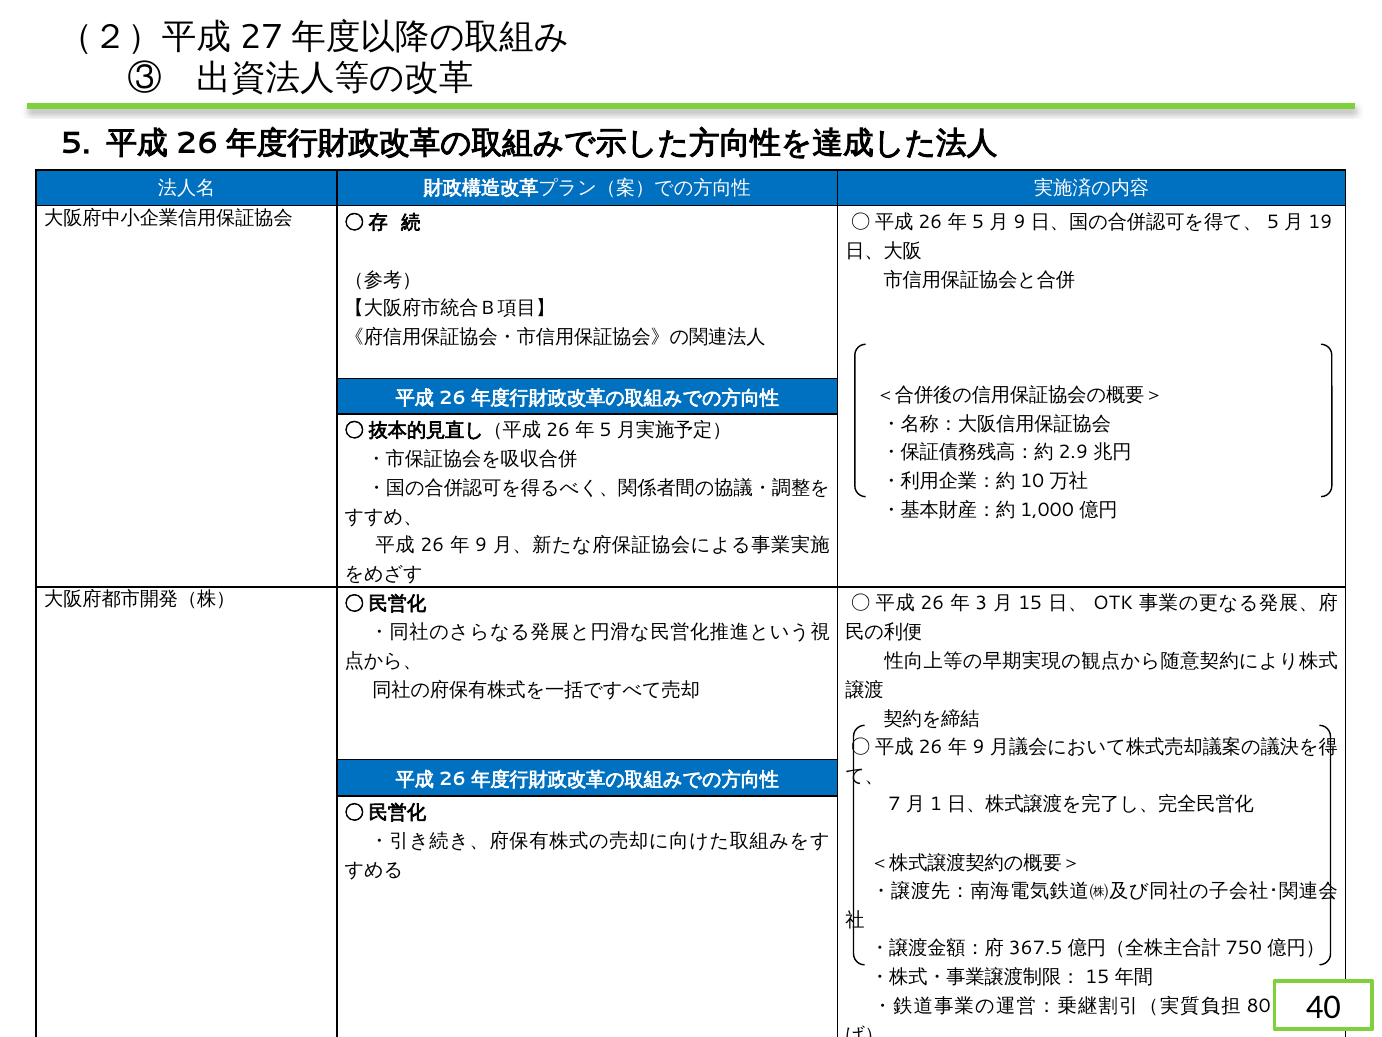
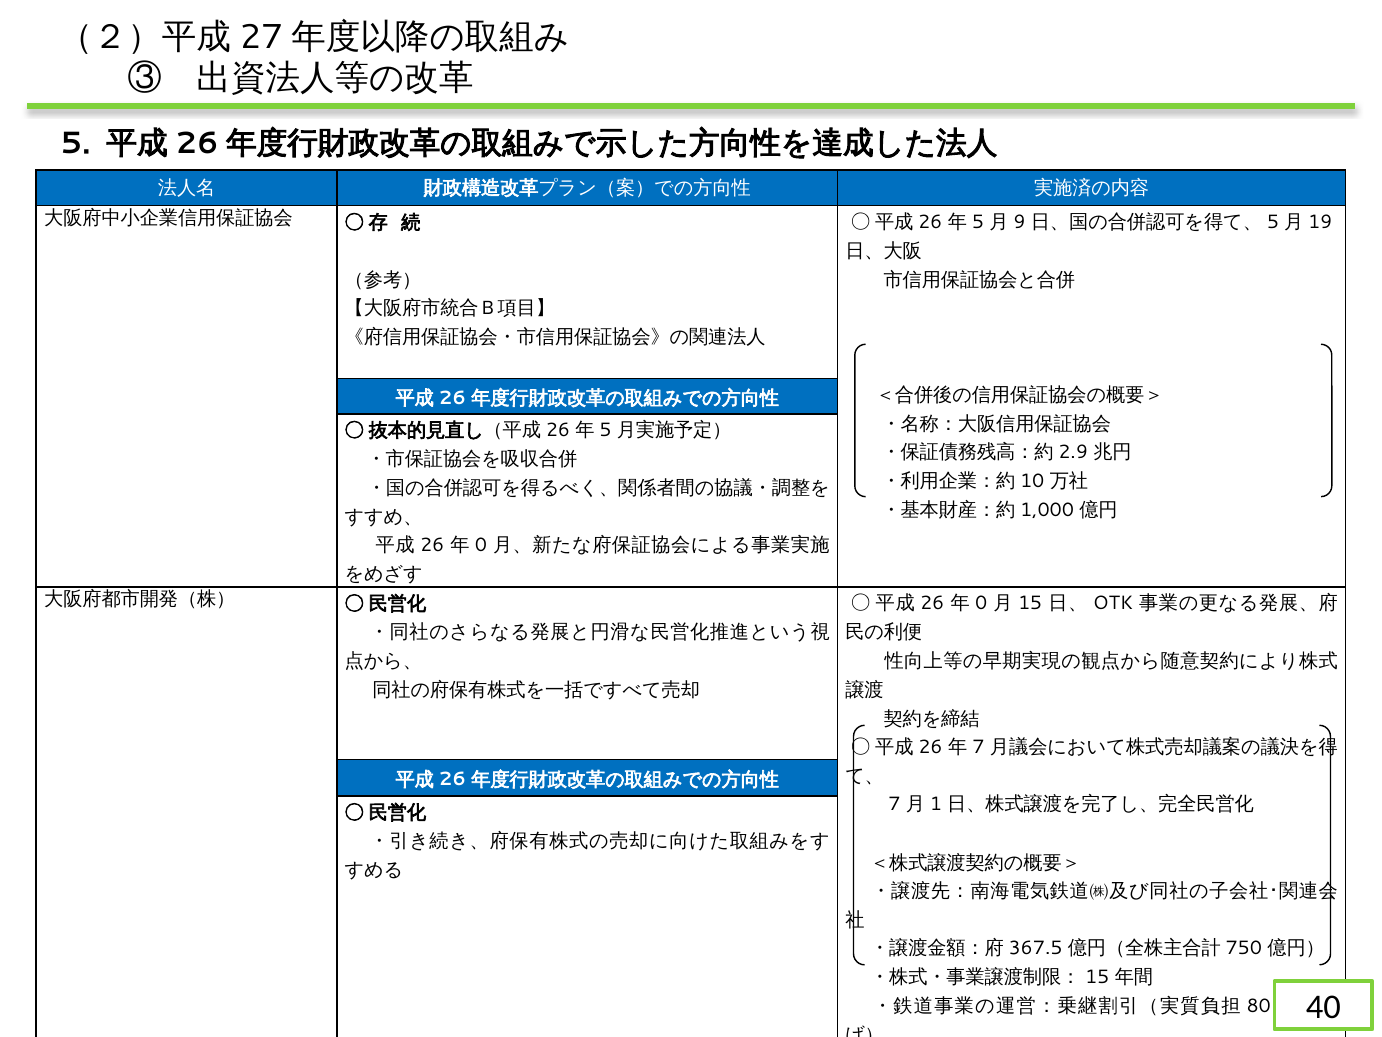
9: 9 -> 0 (481, 545)
3: 3 -> 0 (981, 603)
9: 9 -> 7 (978, 747)
